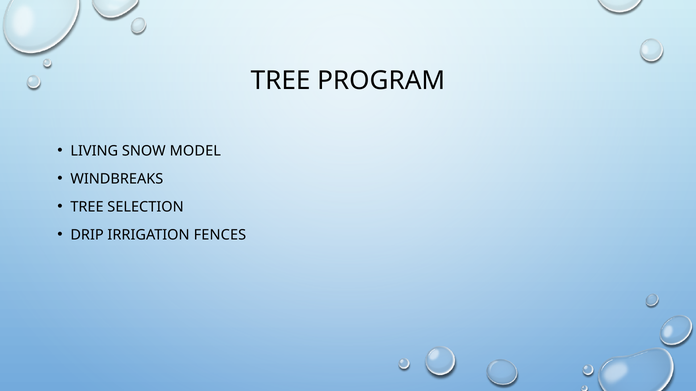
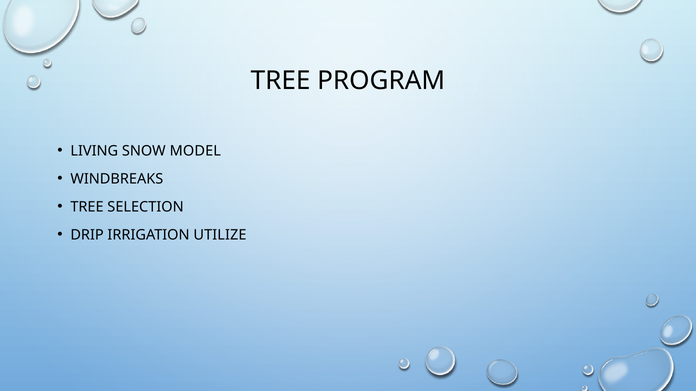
FENCES: FENCES -> UTILIZE (220, 235)
